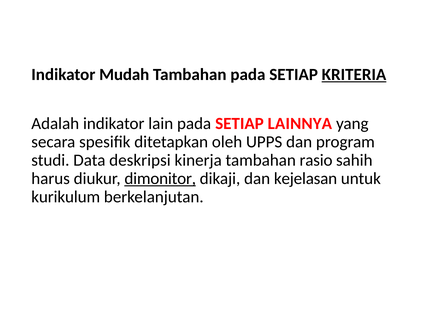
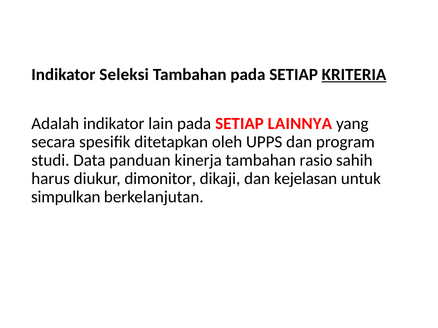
Mudah: Mudah -> Seleksi (124, 75)
deskripsi: deskripsi -> panduan (140, 160)
dimonitor underline: present -> none (160, 179)
kurikulum: kurikulum -> simpulkan (66, 197)
